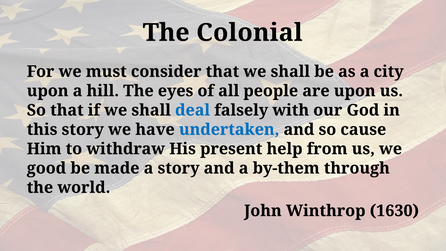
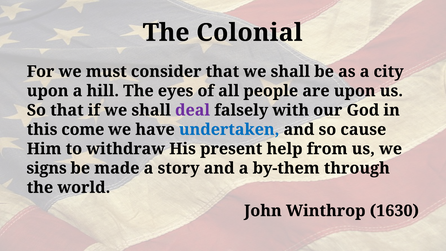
deal colour: blue -> purple (193, 110)
this story: story -> come (83, 130)
good: good -> signs (47, 168)
